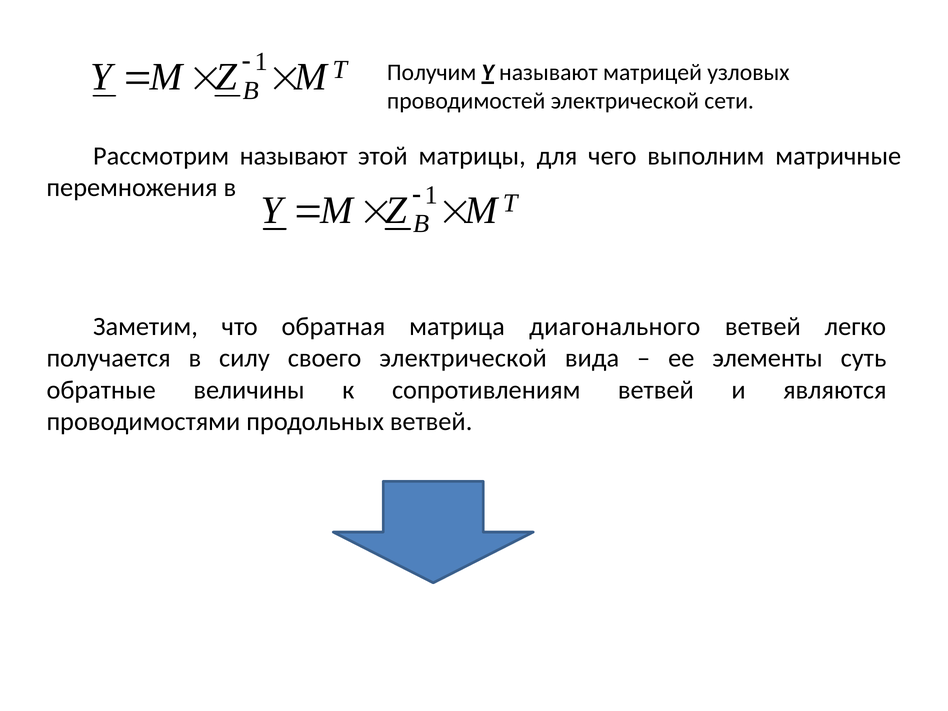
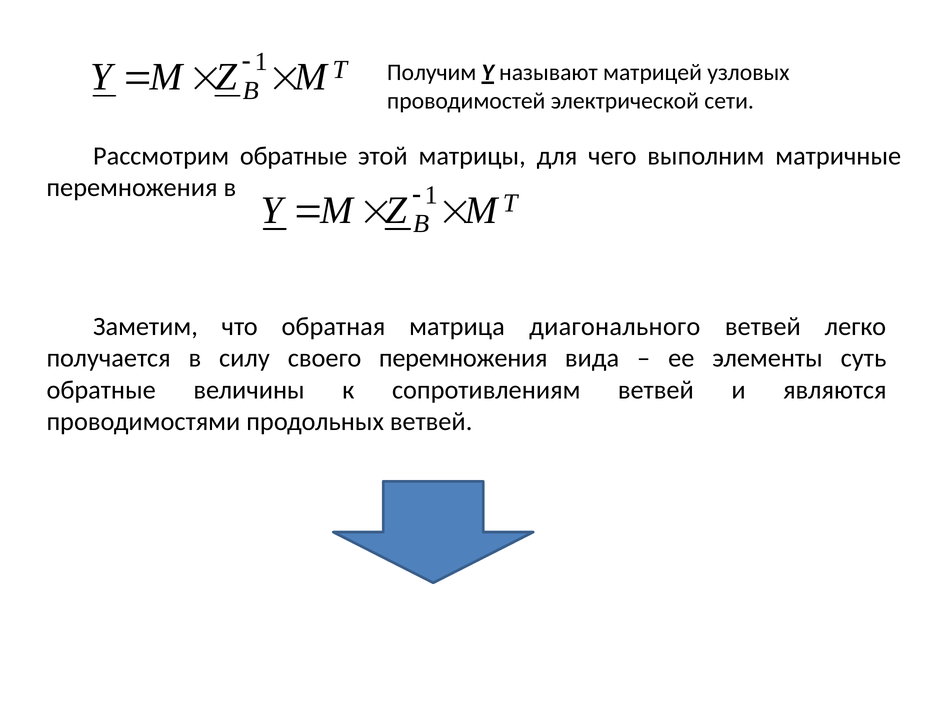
Рассмотрим называют: называют -> обратные (294, 156)
своего электрической: электрической -> перемножения (463, 358)
